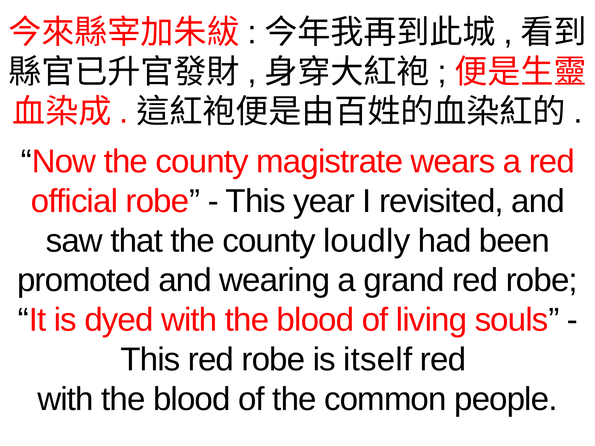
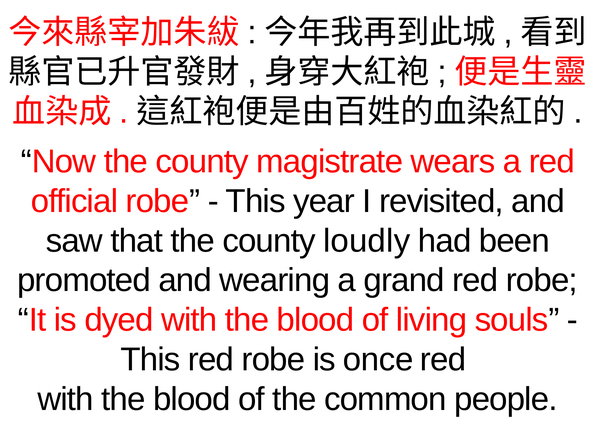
itself: itself -> once (378, 360)
